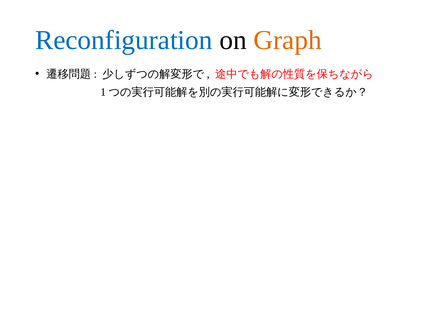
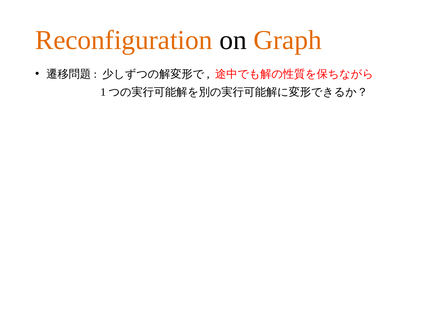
Reconfiguration colour: blue -> orange (124, 40)
